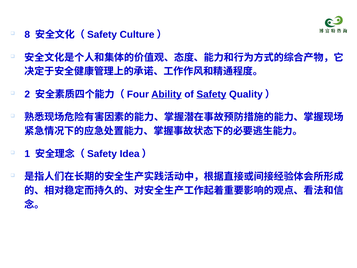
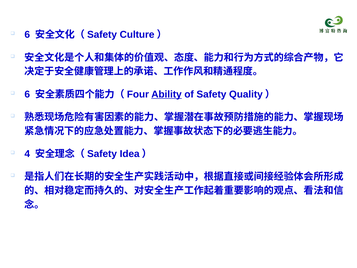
8: 8 -> 6 (27, 35)
2: 2 -> 6 (27, 94)
Safety underline: present -> none (211, 94)
1: 1 -> 4 (27, 154)
